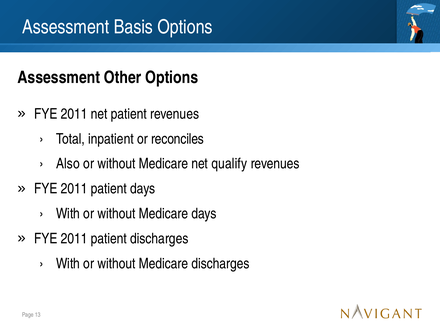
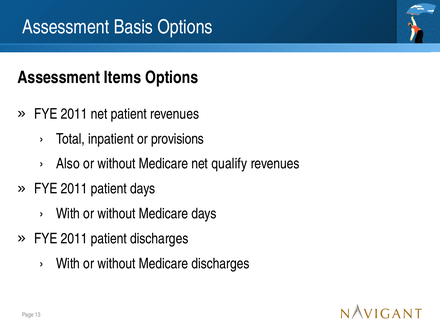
Other: Other -> Items (123, 77)
reconciles: reconciles -> provisions (178, 139)
